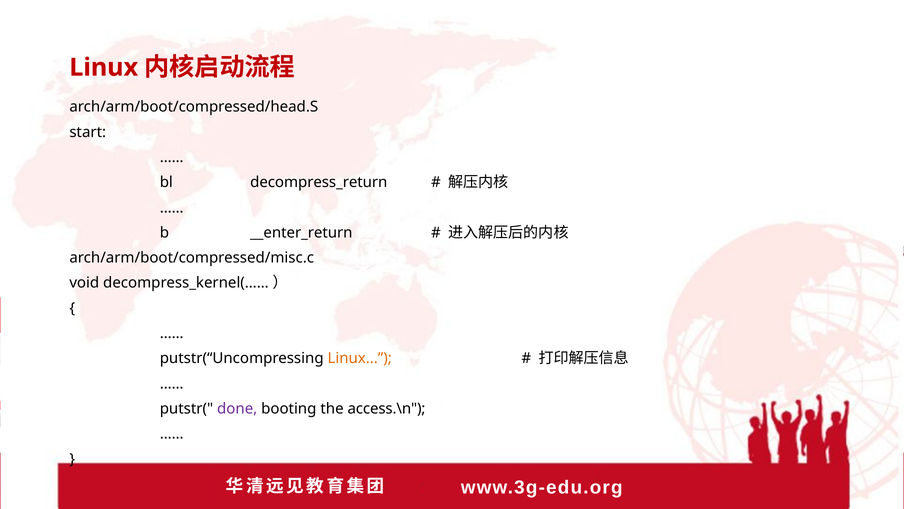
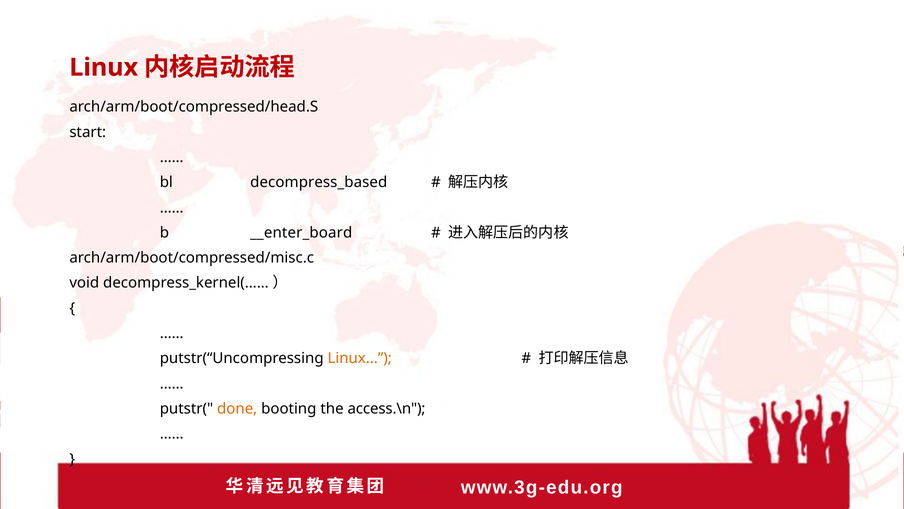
decompress_return: decompress_return -> decompress_based (319, 182)
__enter_return: __enter_return -> __enter_board (301, 232)
done colour: purple -> orange (237, 408)
